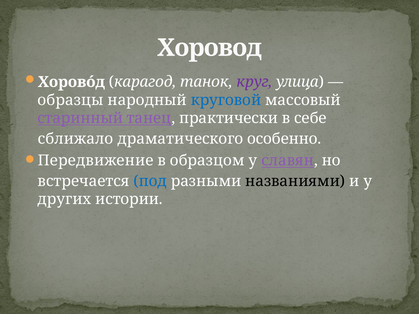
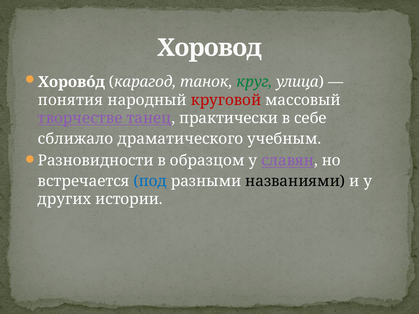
круг colour: purple -> green (254, 82)
образцы: образцы -> понятия (71, 100)
круговой colour: blue -> red (226, 100)
старинный: старинный -> творчестве (80, 118)
особенно: особенно -> учебным (284, 139)
Передвижение: Передвижение -> Разновидности (96, 161)
